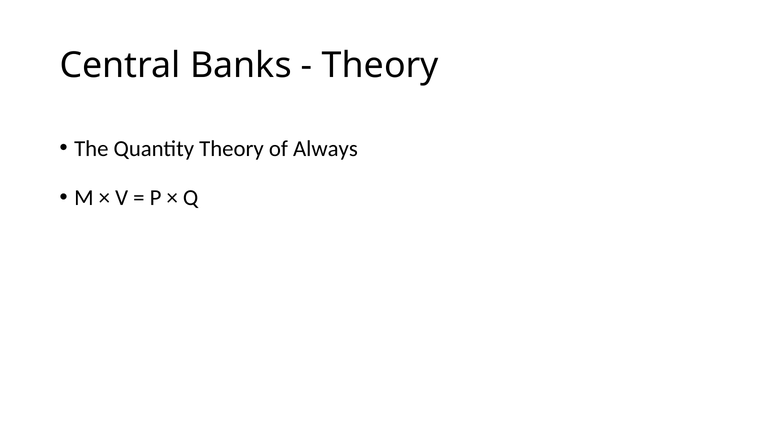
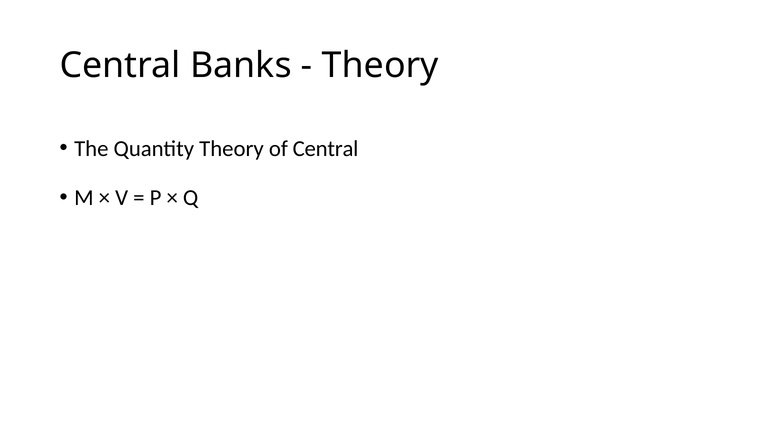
of Always: Always -> Central (326, 149)
